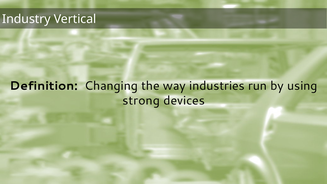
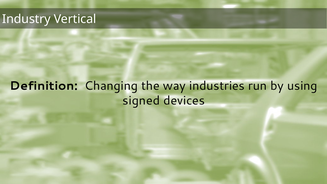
strong: strong -> signed (141, 101)
